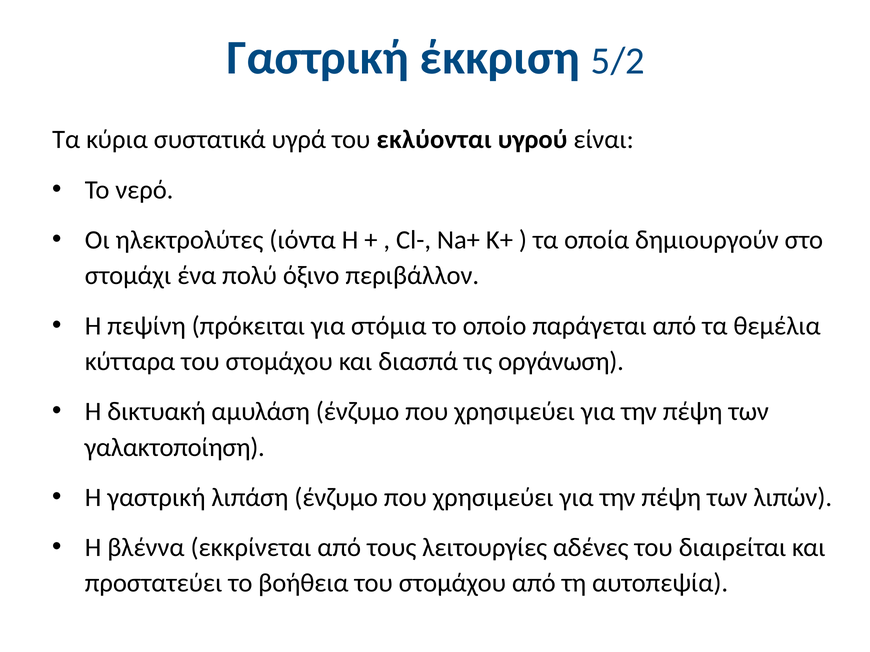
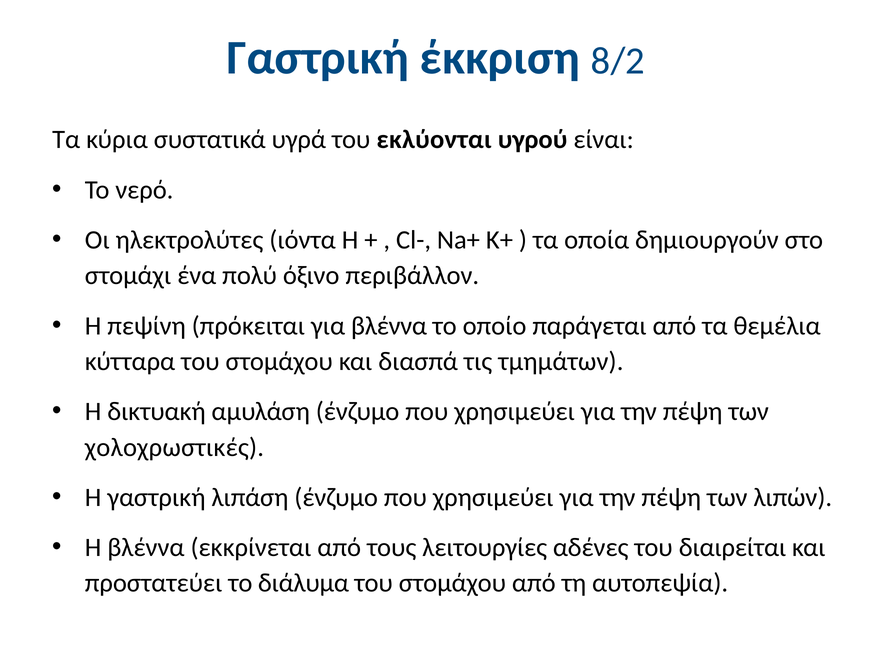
5/2: 5/2 -> 8/2 (618, 61)
για στόμια: στόμια -> βλέννα (389, 326)
οργάνωση: οργάνωση -> τμημάτων (561, 362)
γαλακτοποίηση: γαλακτοποίηση -> χολοχρωστικές (174, 448)
βοήθεια: βοήθεια -> διάλυμα (303, 584)
